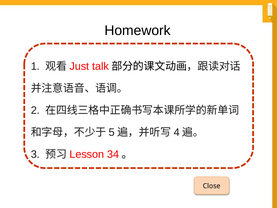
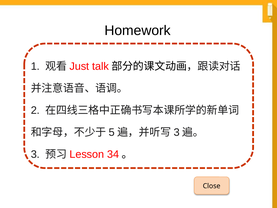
4: 4 -> 3 (177, 132)
